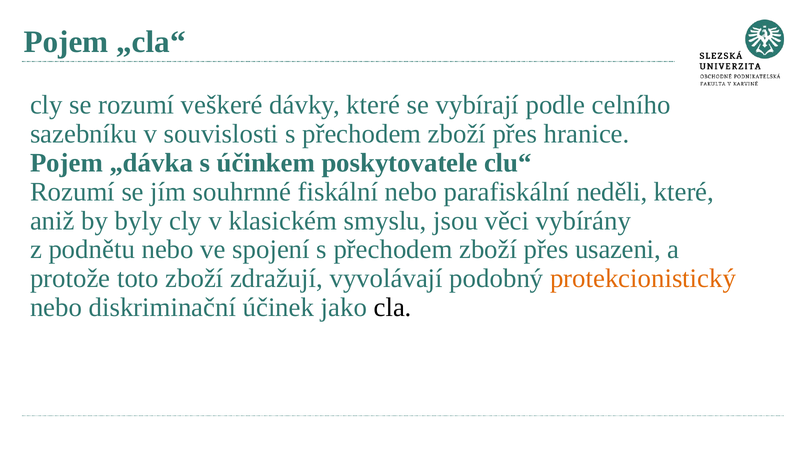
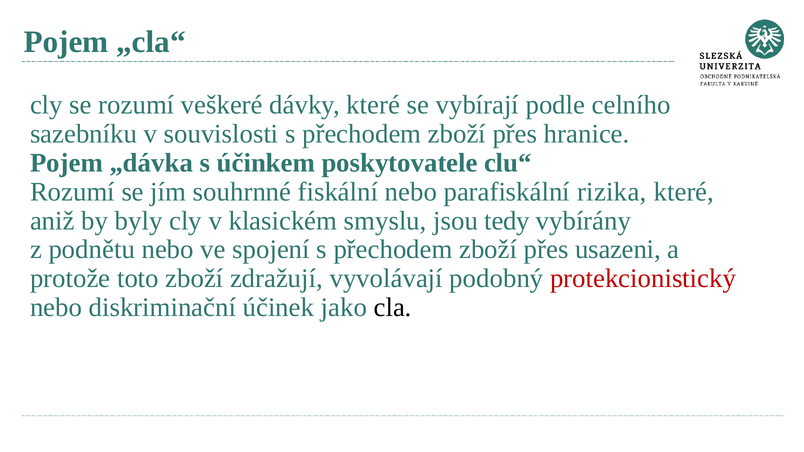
neděli: neděli -> rizika (612, 192)
věci: věci -> tedy (507, 221)
protekcionistický colour: orange -> red (643, 279)
